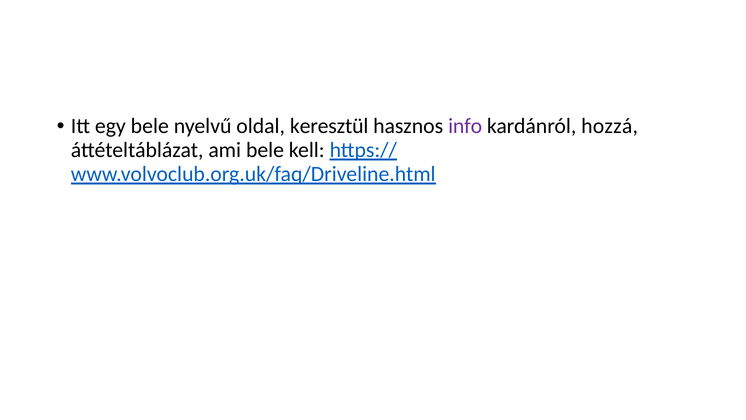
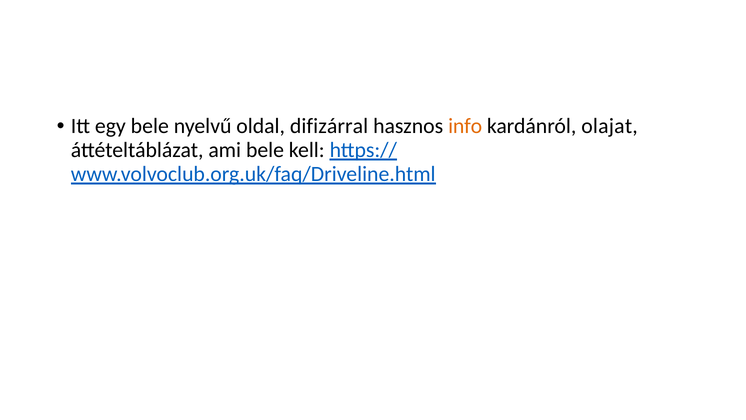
keresztül: keresztül -> difizárral (329, 126)
info colour: purple -> orange (465, 126)
hozzá: hozzá -> olajat (610, 126)
